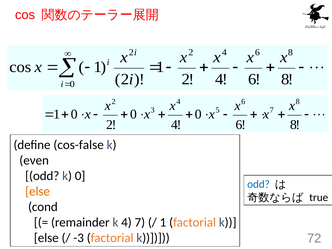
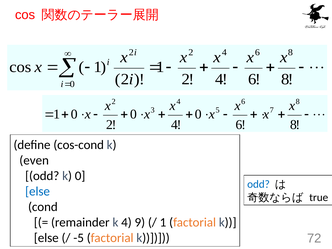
cos-false: cos-false -> cos-cond (79, 145)
else colour: orange -> blue (38, 191)
4 7: 7 -> 9 (140, 222)
-3: -3 -> -5 (79, 238)
